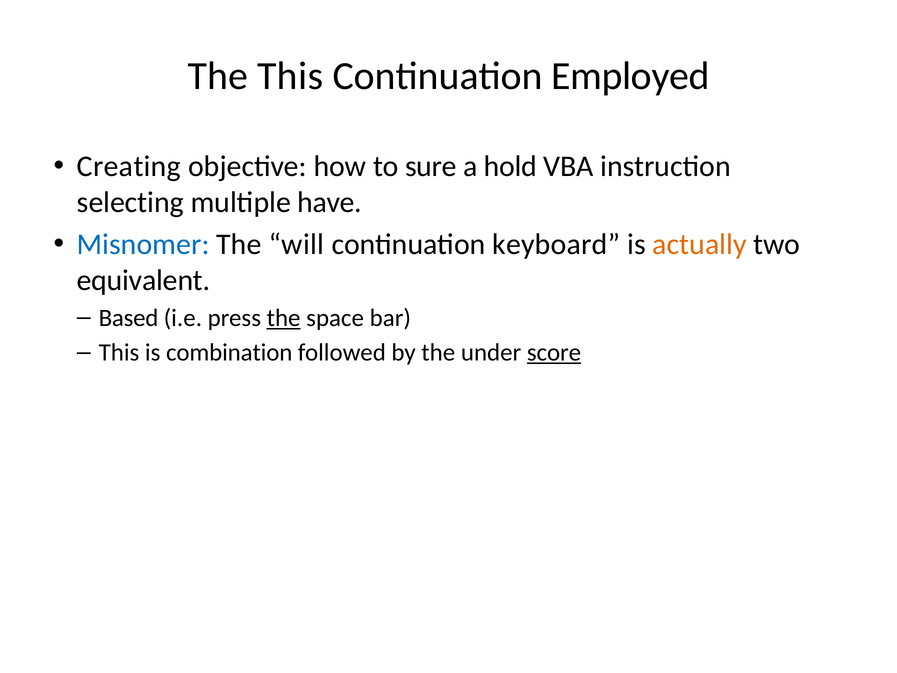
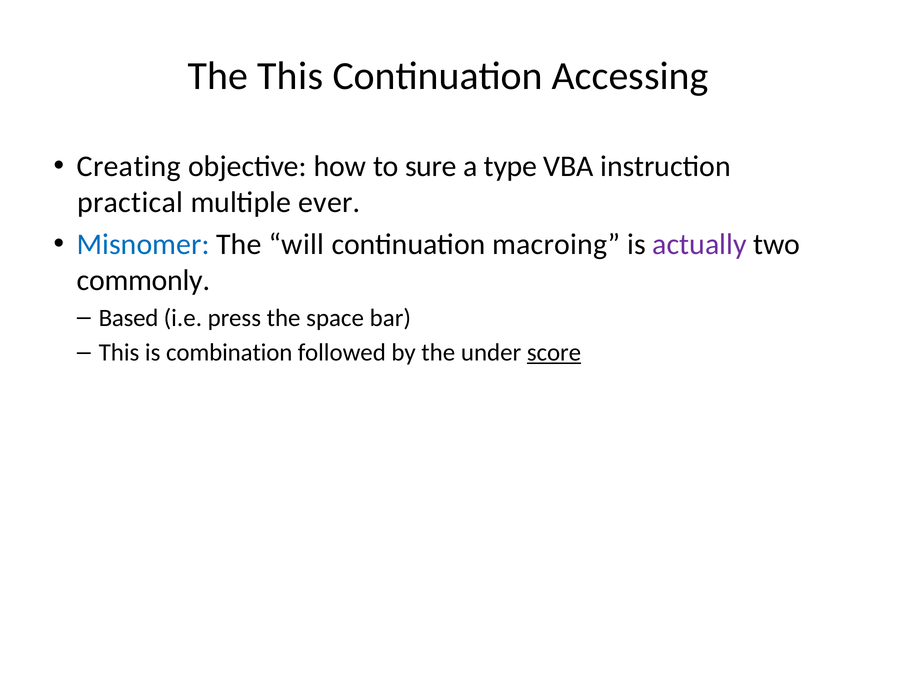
Employed: Employed -> Accessing (630, 76)
hold: hold -> type (510, 167)
selecting: selecting -> practical (130, 202)
have: have -> ever (329, 202)
keyboard: keyboard -> macroing (556, 244)
actually colour: orange -> purple (700, 244)
equivalent: equivalent -> commonly (144, 280)
the underline: present -> none (284, 318)
